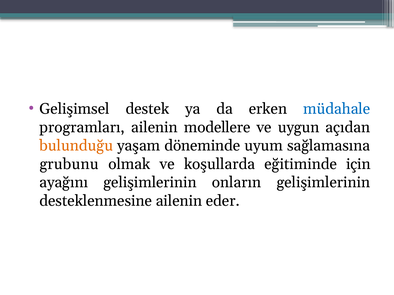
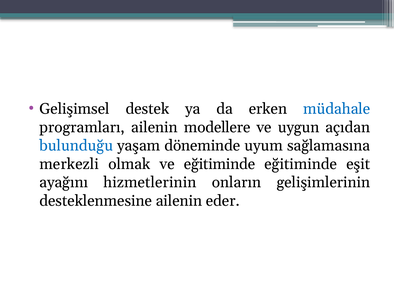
bulunduğu colour: orange -> blue (76, 146)
grubunu: grubunu -> merkezli (69, 164)
ve koşullarda: koşullarda -> eğitiminde (220, 164)
için: için -> eşit (358, 164)
ayağını gelişimlerinin: gelişimlerinin -> hizmetlerinin (150, 183)
